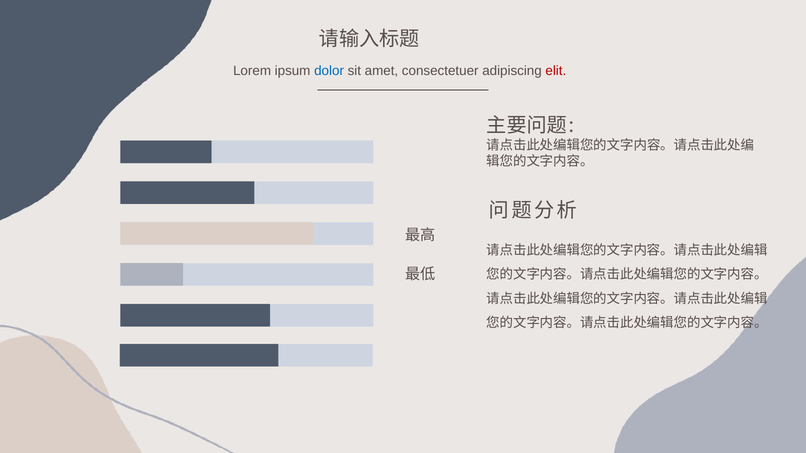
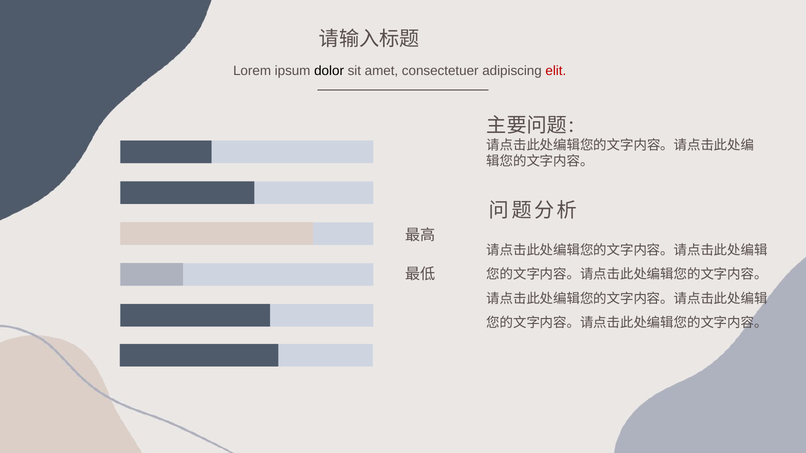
dolor colour: blue -> black (329, 71)
